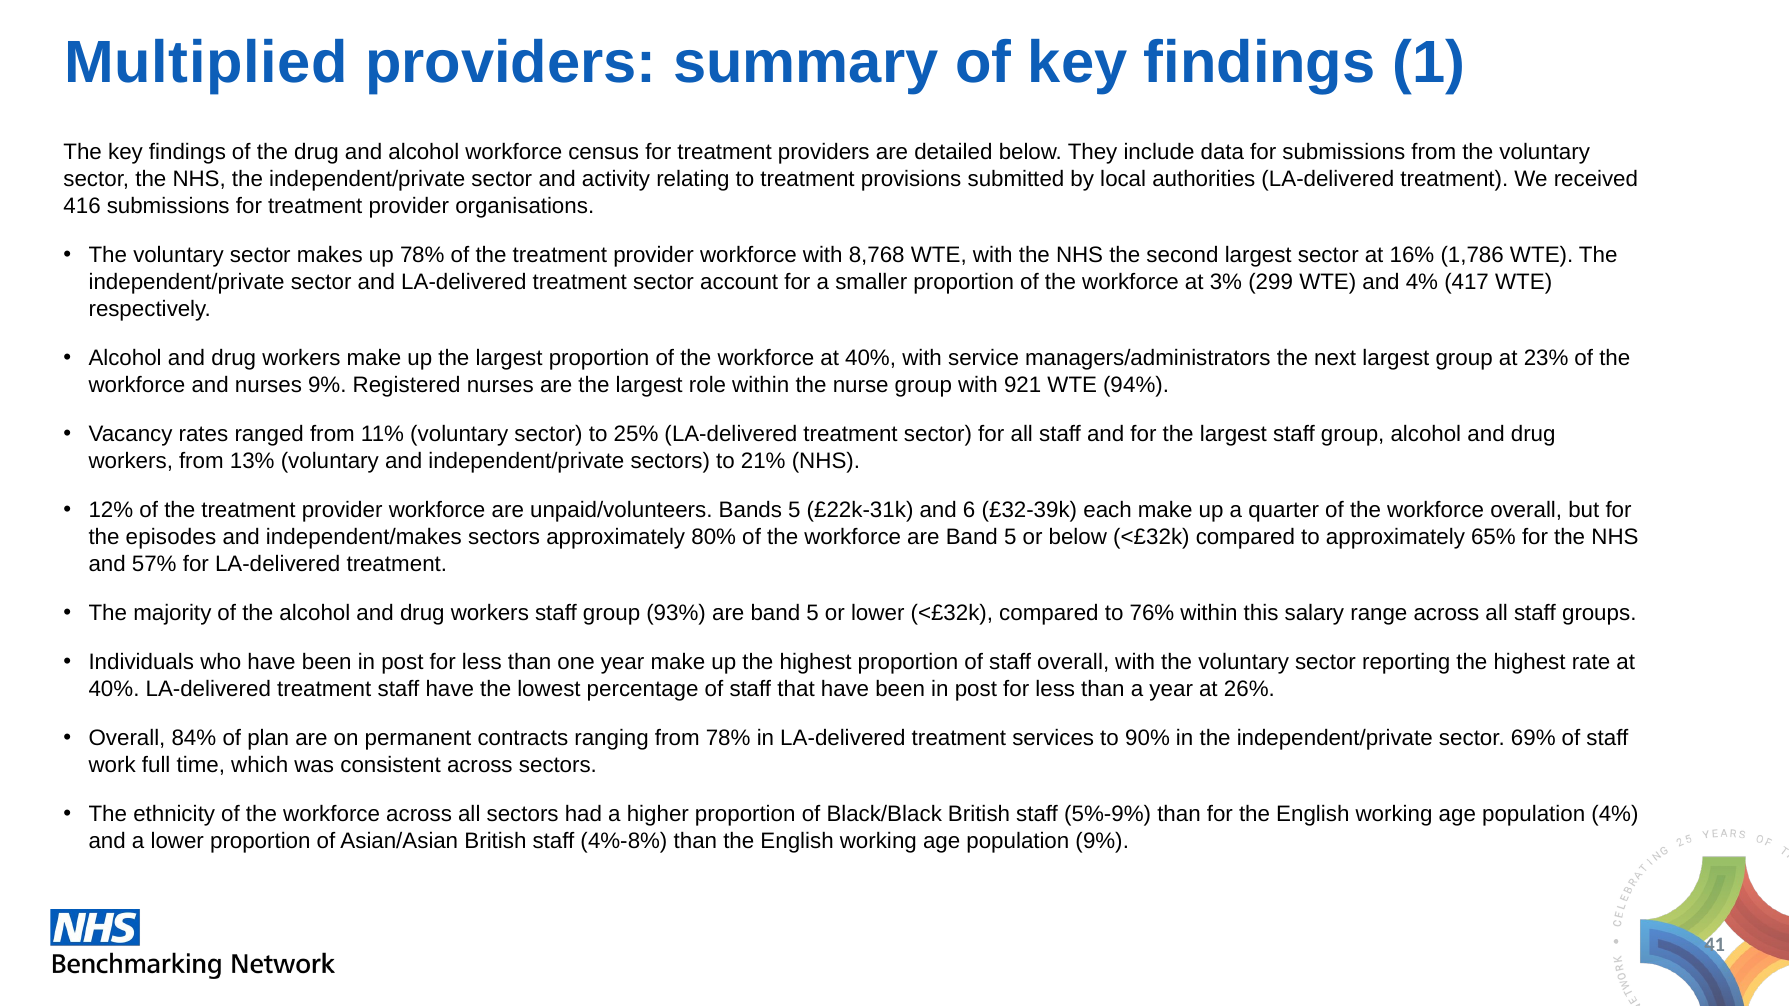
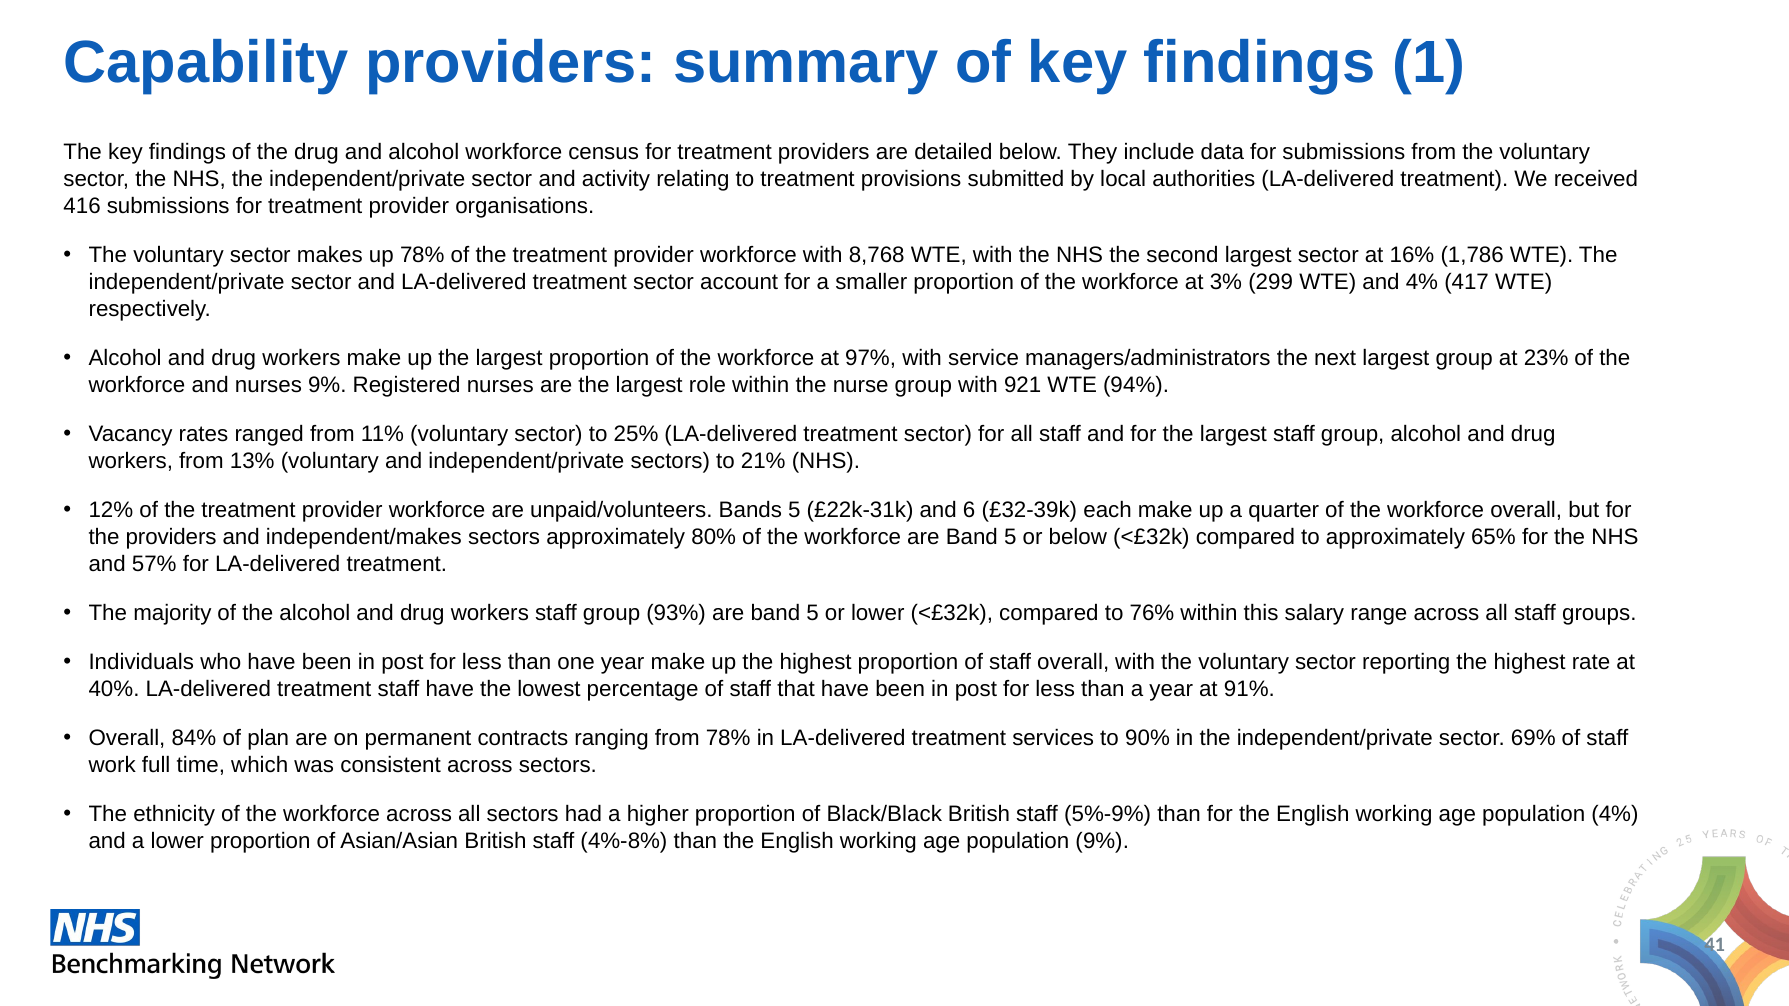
Multiplied: Multiplied -> Capability (206, 63)
workforce at 40%: 40% -> 97% (871, 358)
the episodes: episodes -> providers (171, 537)
26%: 26% -> 91% (1249, 689)
